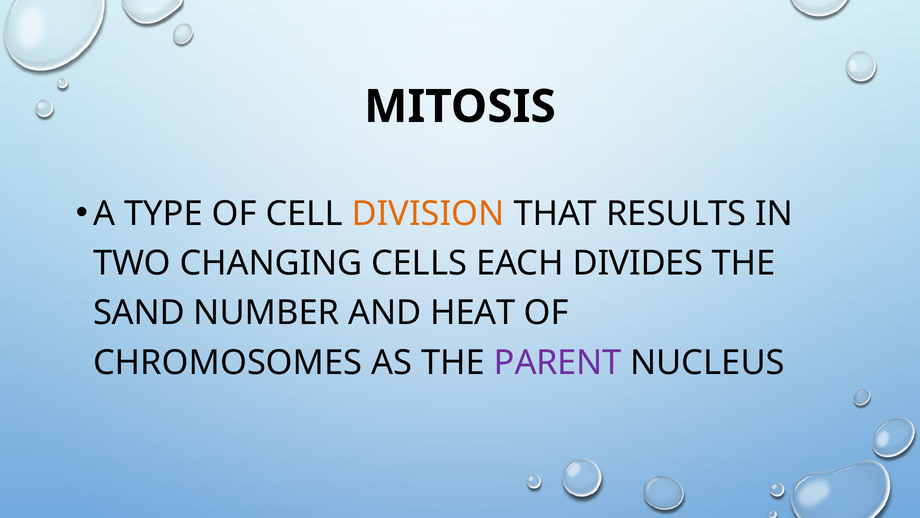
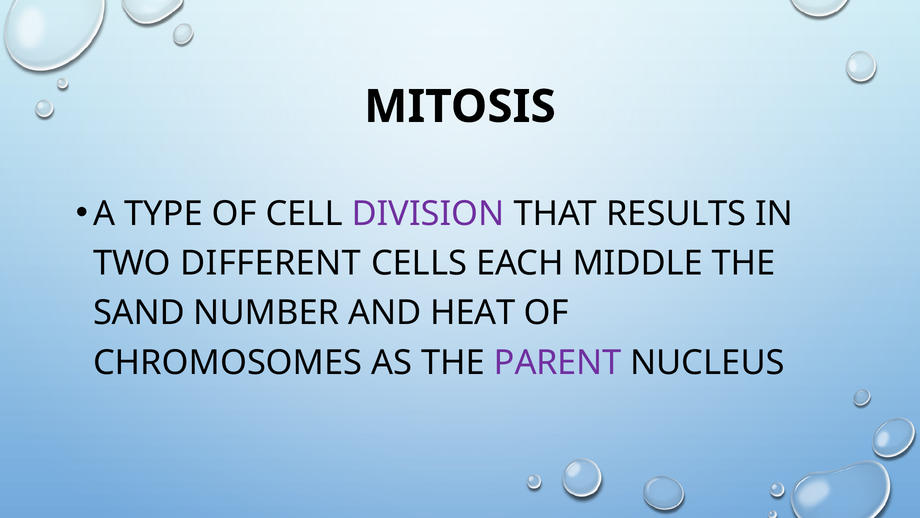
DIVISION colour: orange -> purple (428, 213)
CHANGING: CHANGING -> DIFFERENT (271, 263)
DIVIDES: DIVIDES -> MIDDLE (638, 263)
